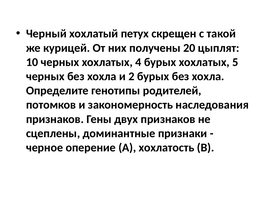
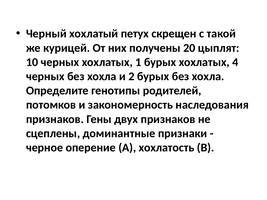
4: 4 -> 1 (138, 62)
5: 5 -> 4 (235, 62)
